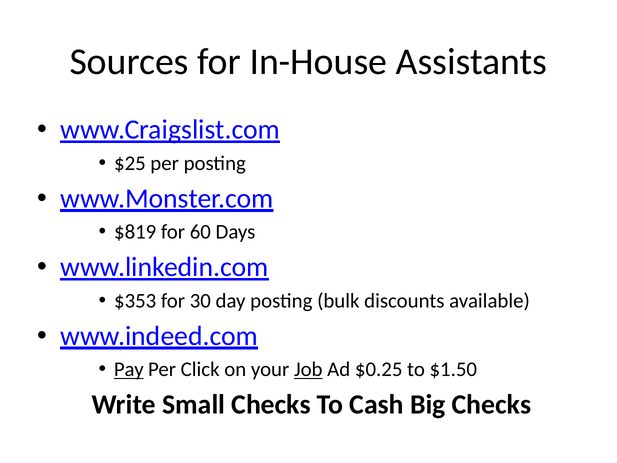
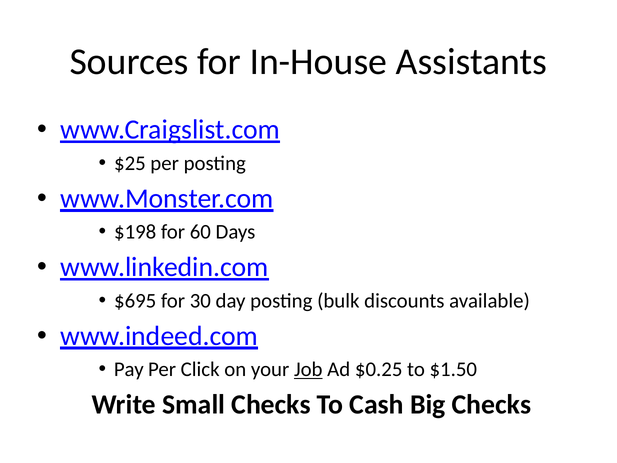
$819: $819 -> $198 (135, 232)
$353: $353 -> $695 (135, 301)
Pay underline: present -> none (129, 369)
